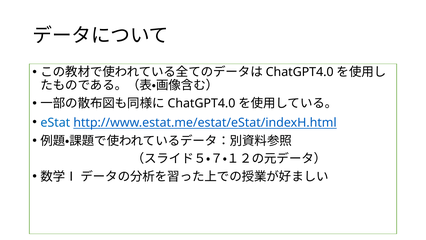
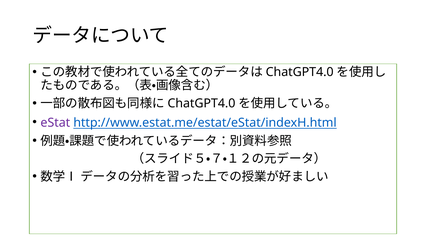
eStat colour: blue -> purple (55, 123)
